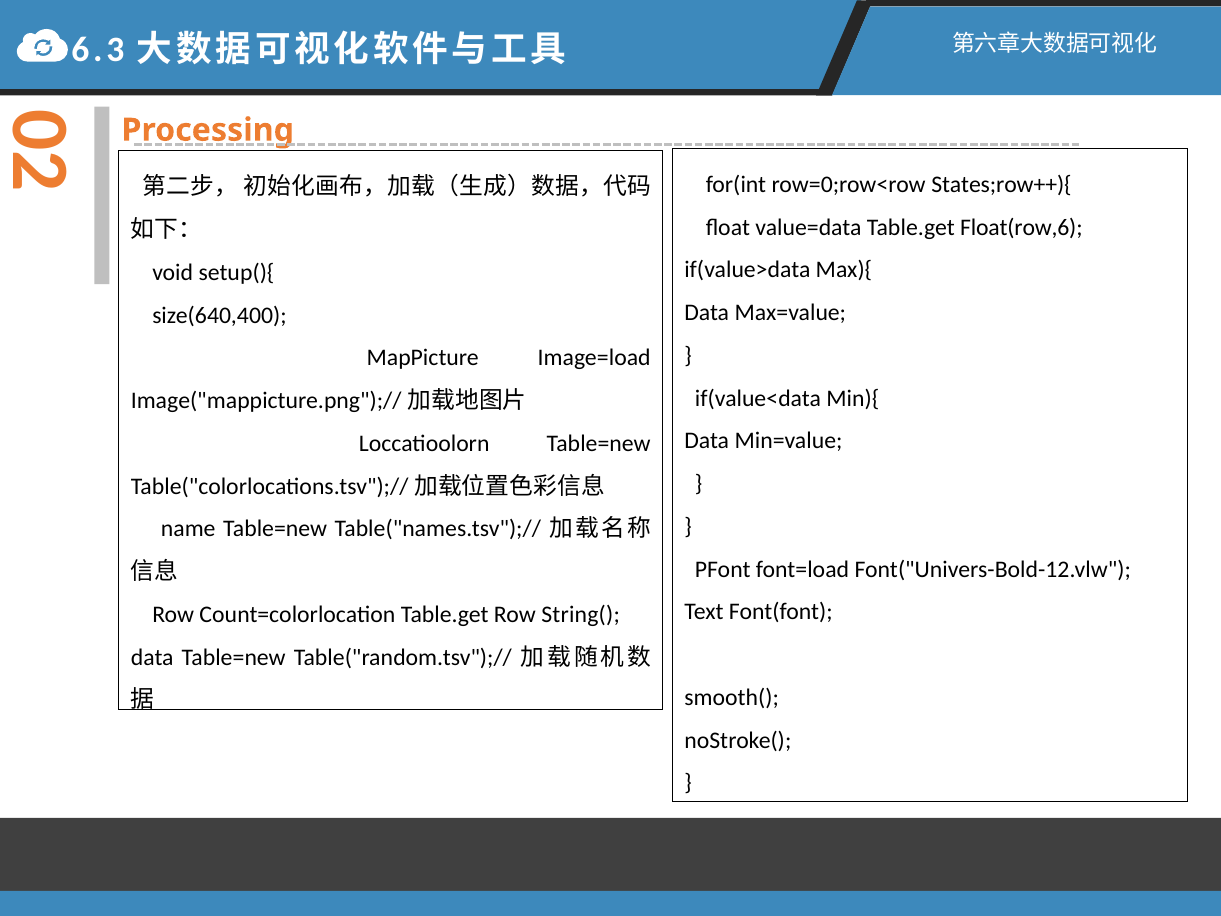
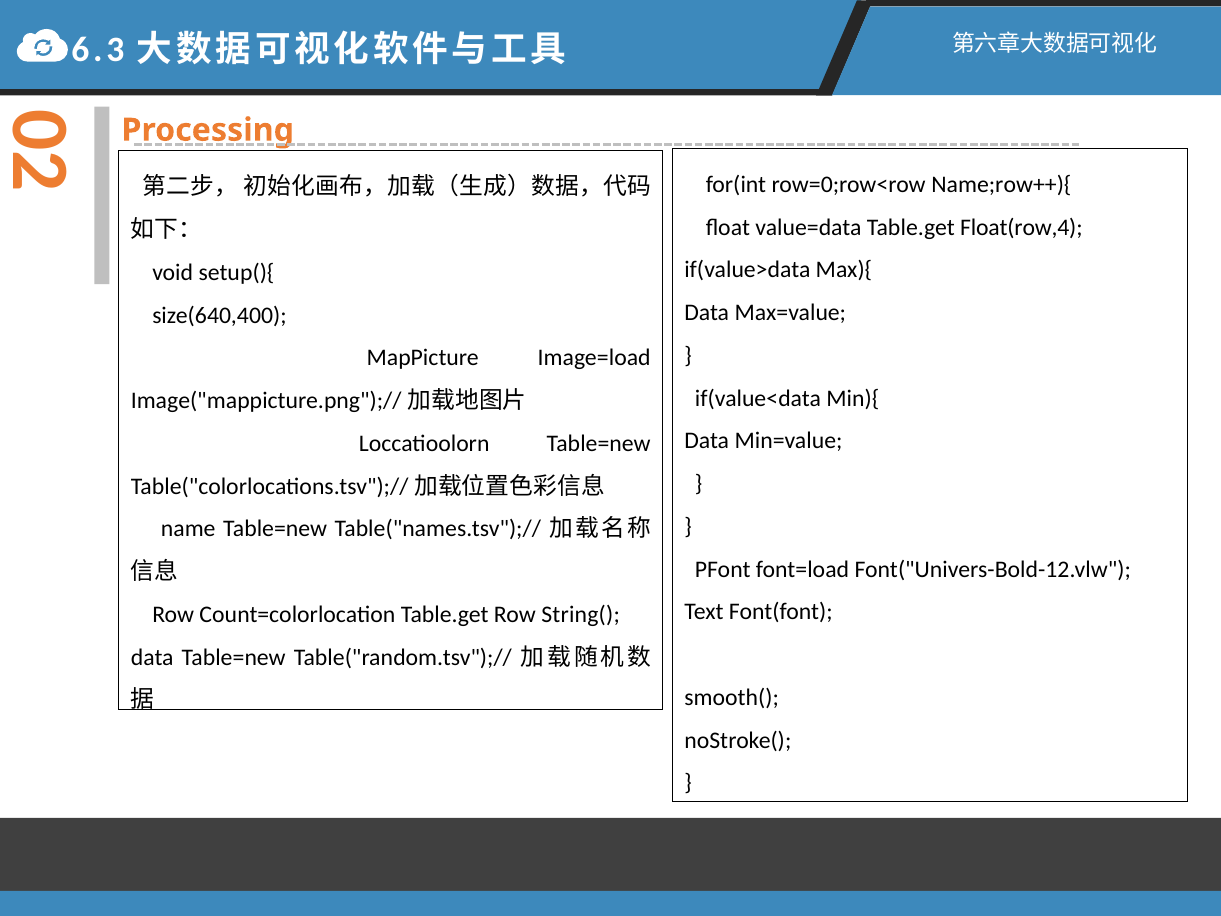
States;row++){: States;row++){ -> Name;row++){ (1001, 185)
Float(row,6: Float(row,6 -> Float(row,4 (1021, 227)
